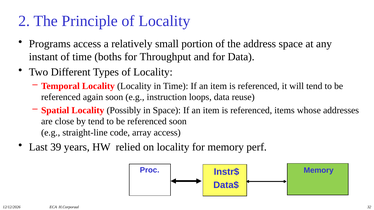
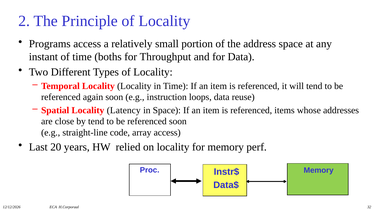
Possibly: Possibly -> Latency (124, 110)
39: 39 -> 20 (56, 147)
